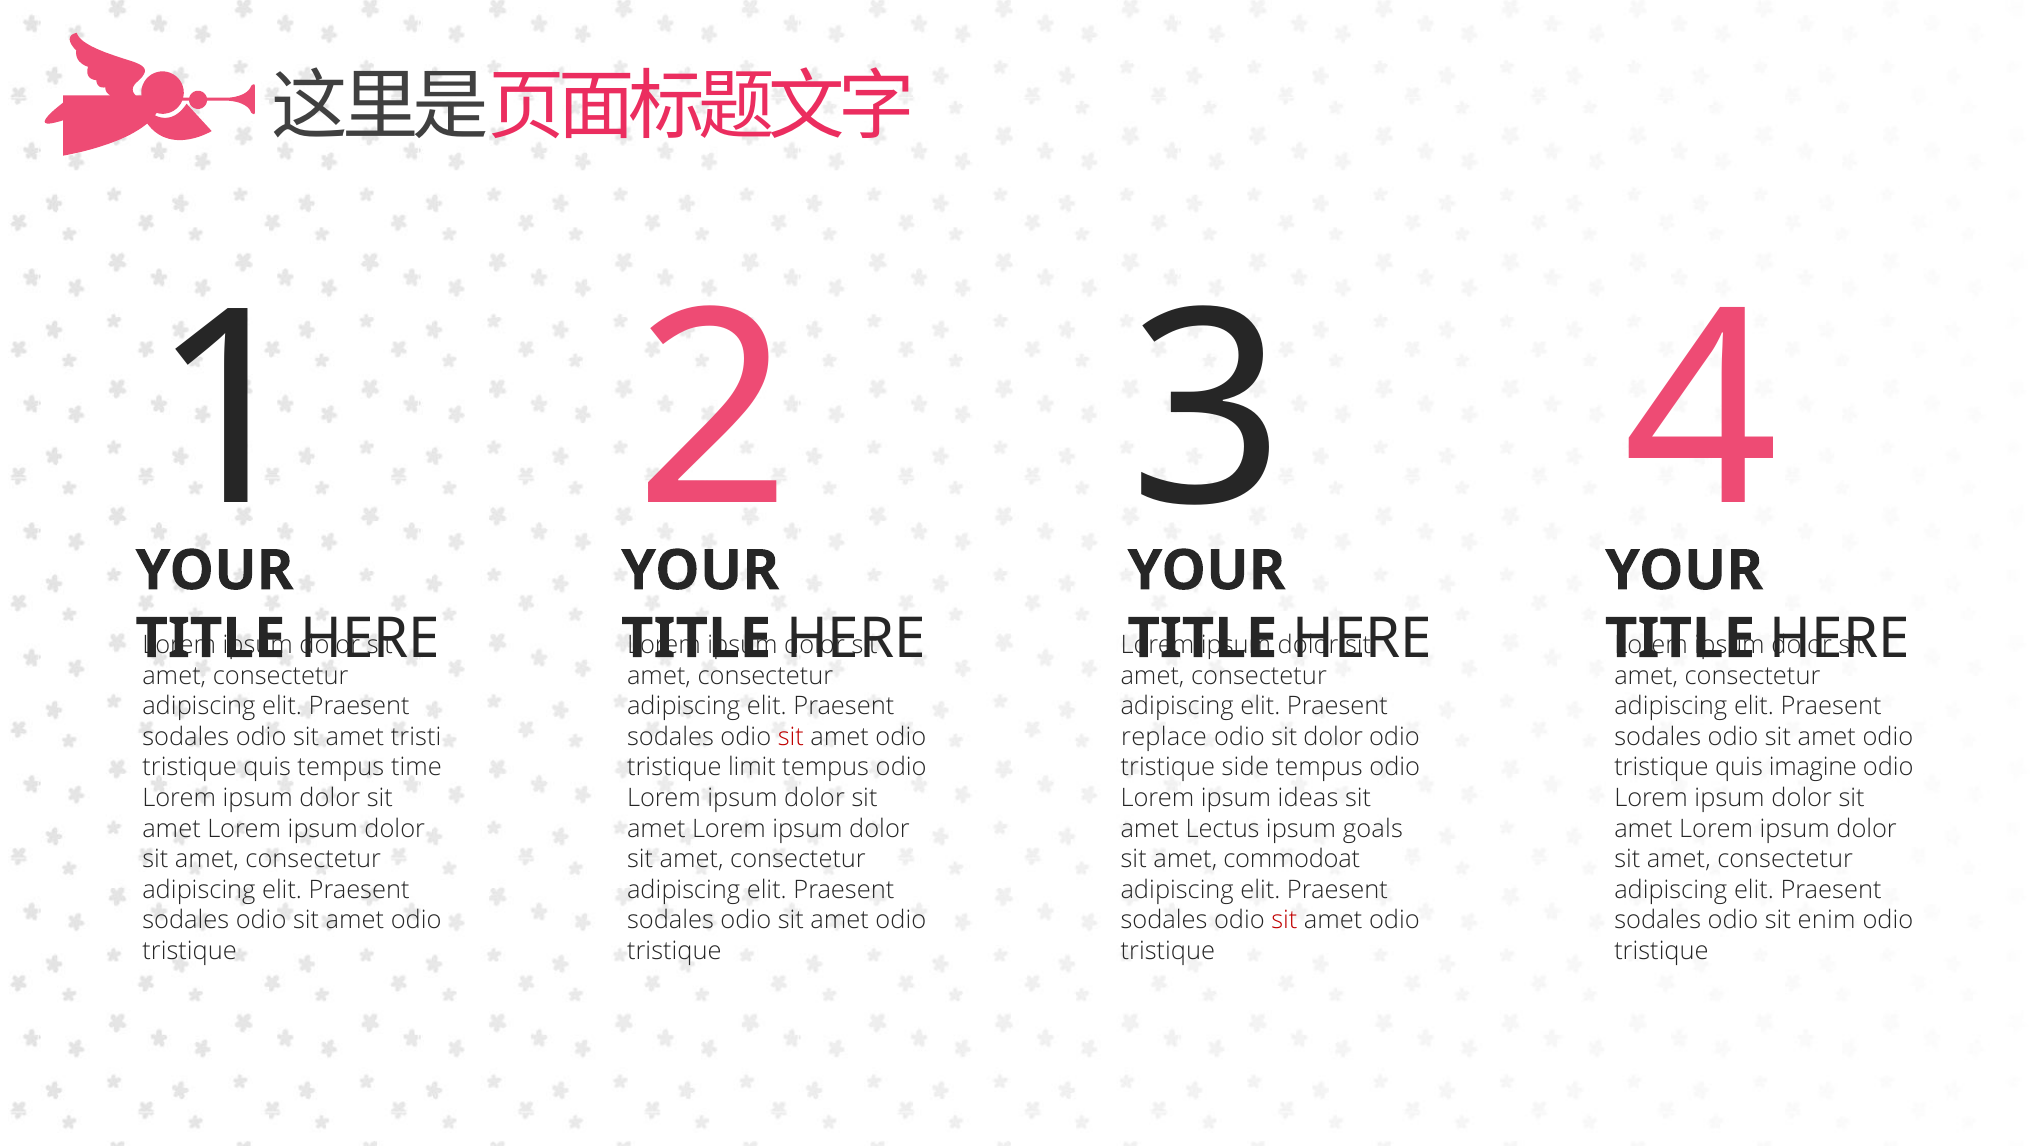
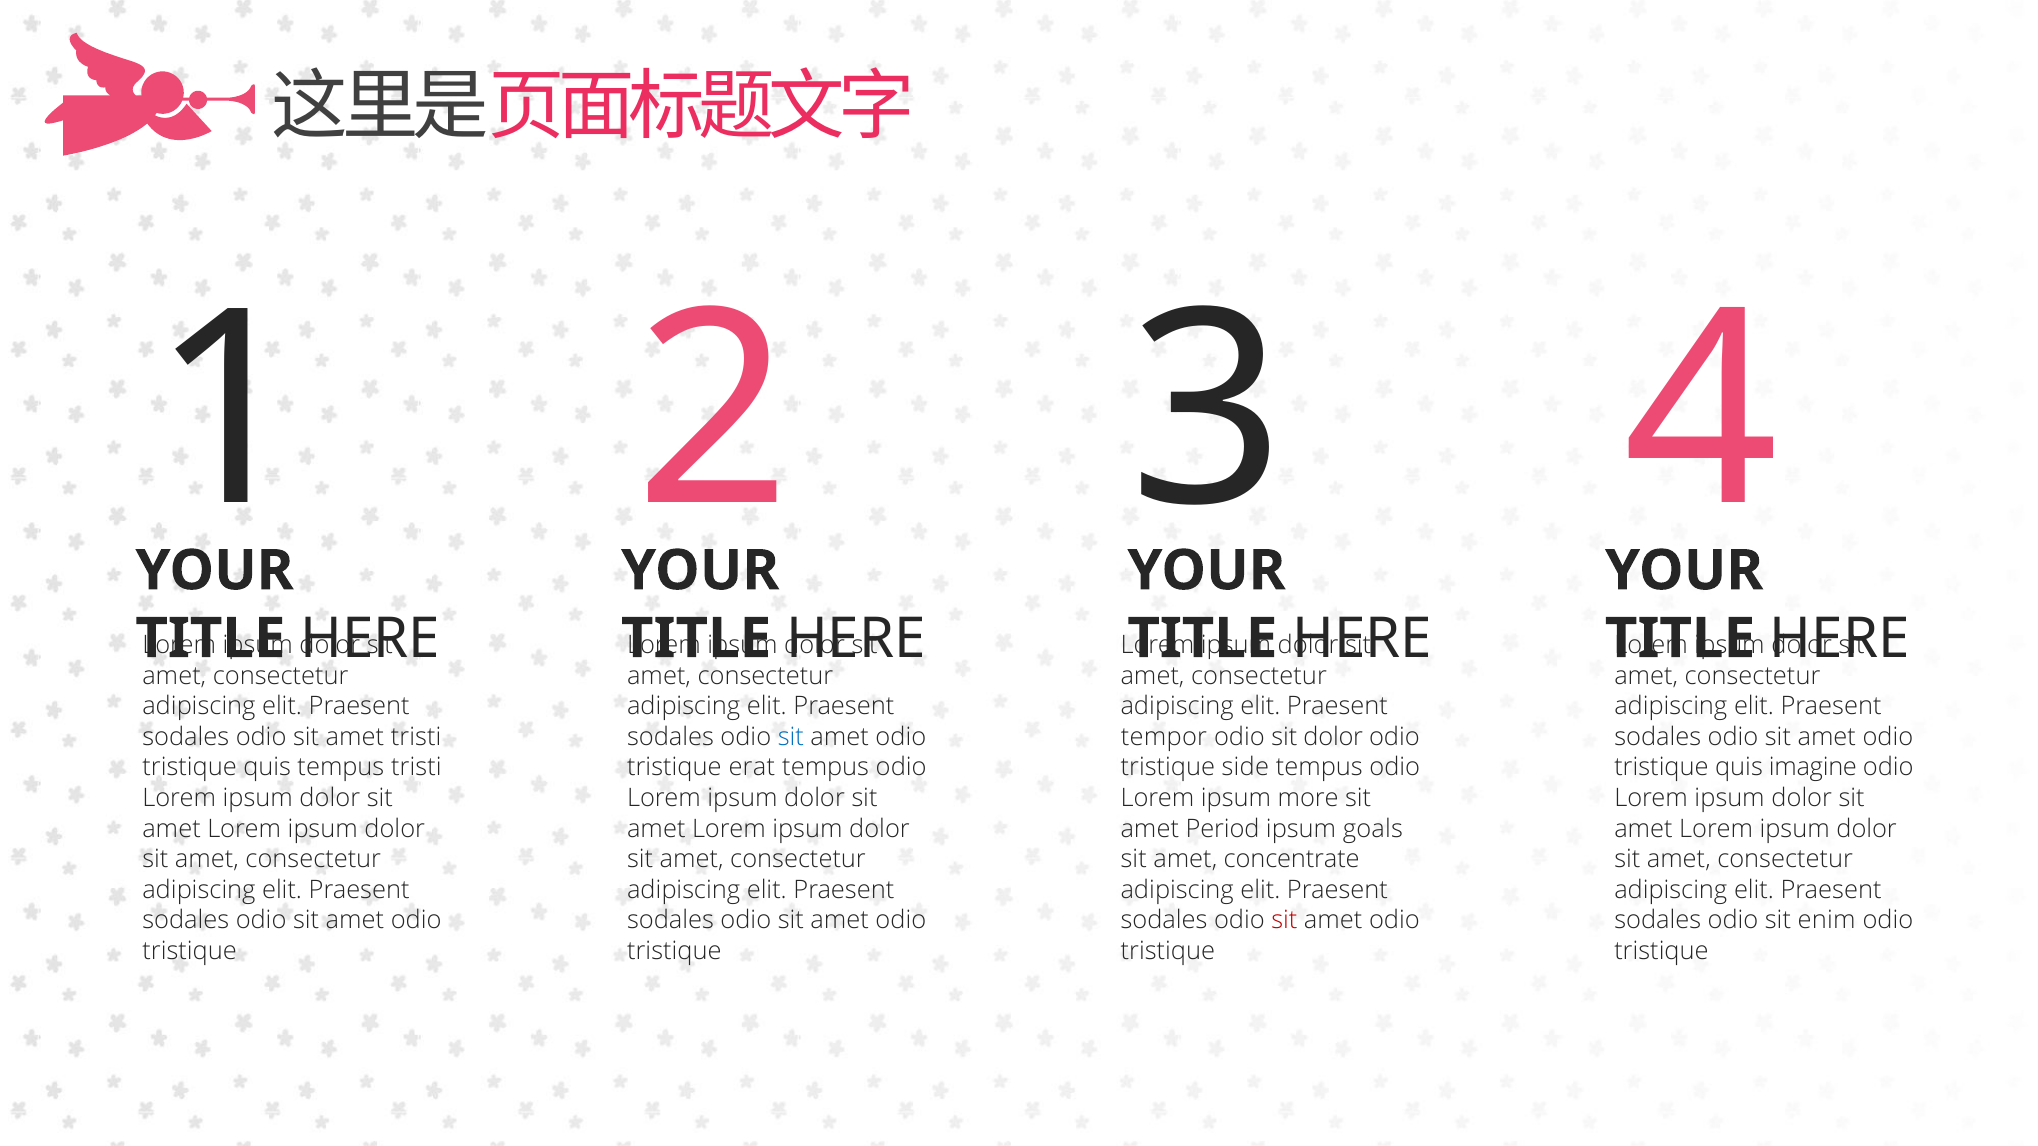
sit colour: red -> blue (791, 737)
replace: replace -> tempor (1164, 737)
tempus time: time -> tristi (416, 768)
limit: limit -> erat (752, 768)
ideas: ideas -> more (1308, 798)
Lectus: Lectus -> Period (1223, 829)
commodoat: commodoat -> concentrate (1292, 859)
